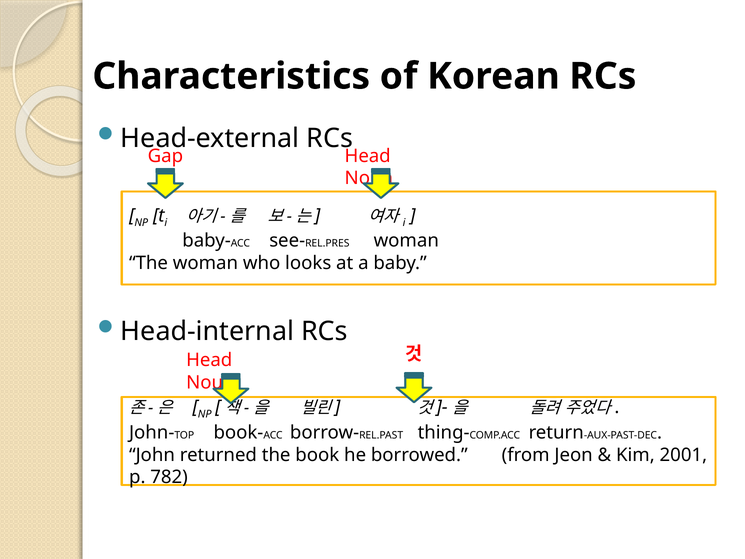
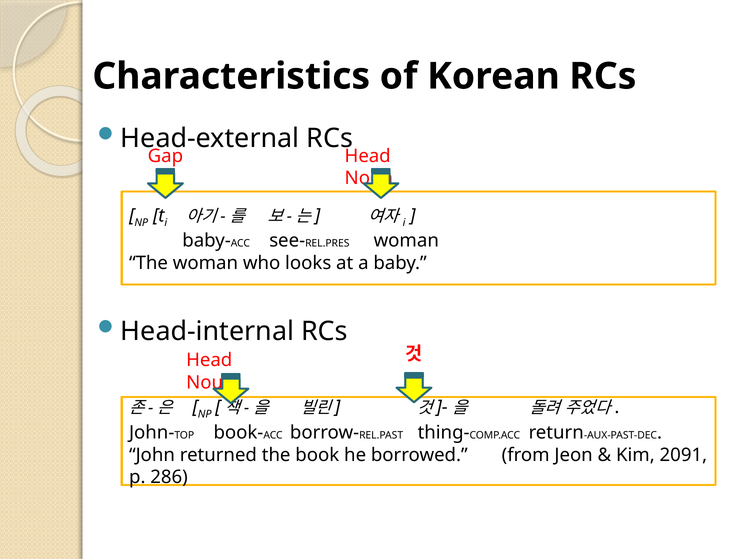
2001: 2001 -> 2091 (683, 455)
782: 782 -> 286 (169, 477)
